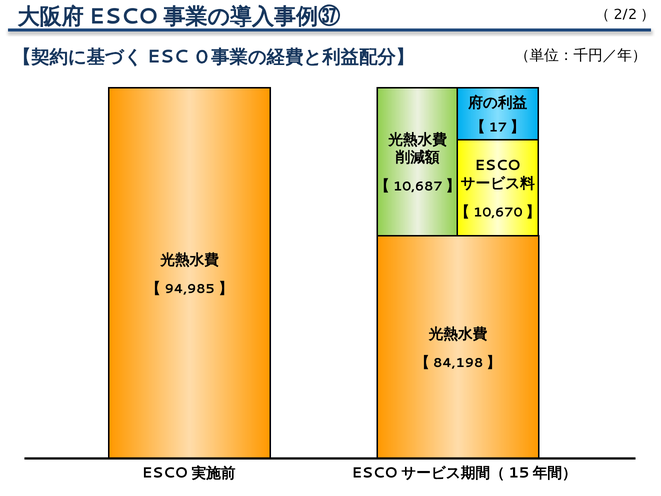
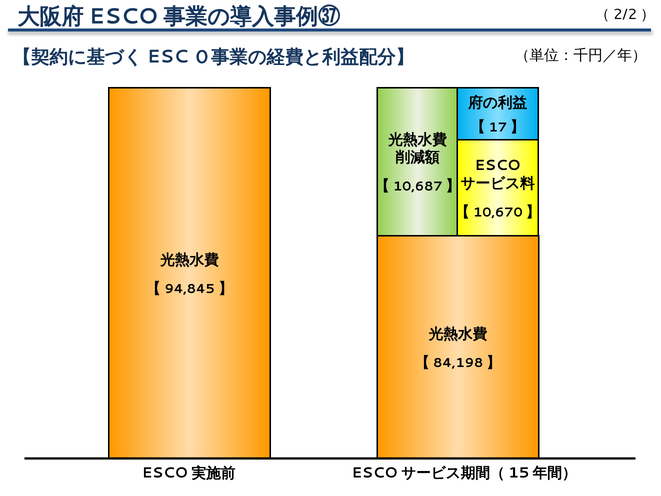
94,985: 94,985 -> 94,845 (190, 289)
